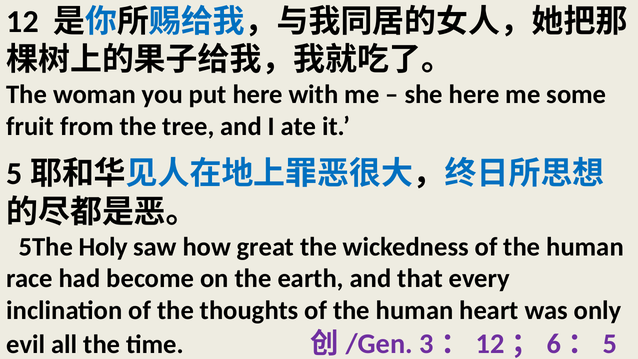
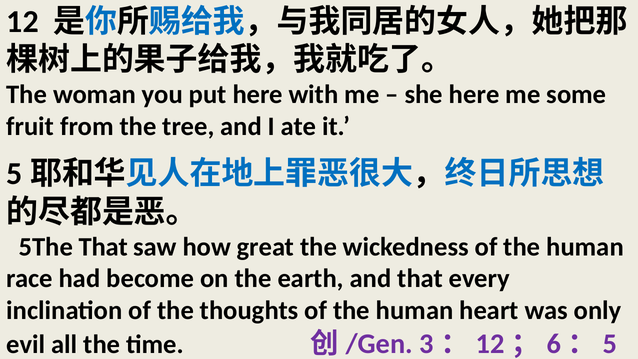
5The Holy: Holy -> That (103, 247)
